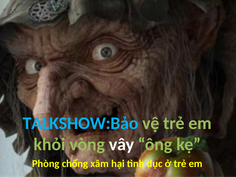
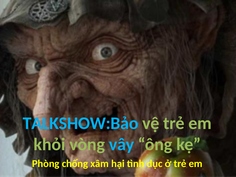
vây colour: white -> light blue (122, 144)
